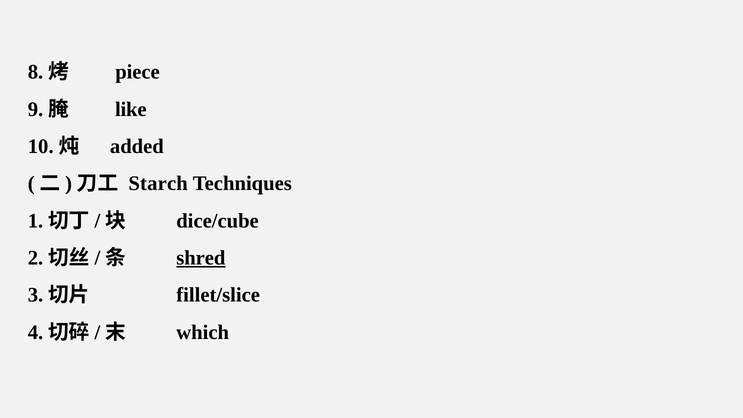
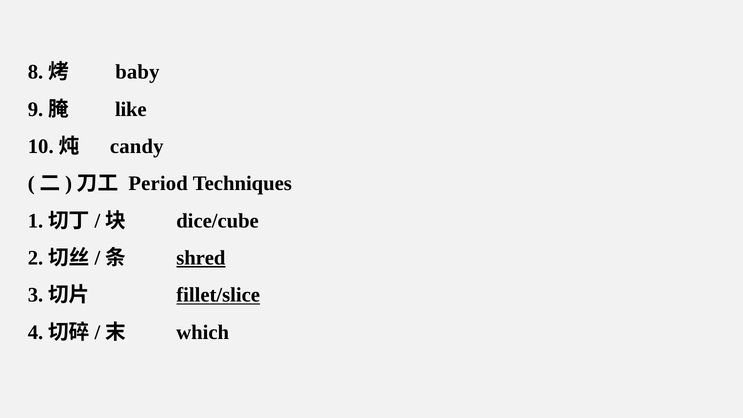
piece: piece -> baby (137, 72)
added: added -> candy (137, 146)
Starch: Starch -> Period (158, 184)
fillet/slice underline: none -> present (218, 295)
